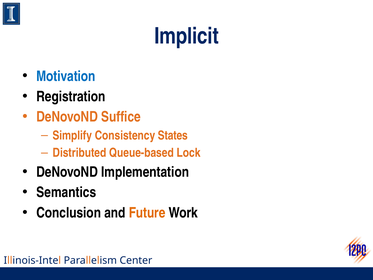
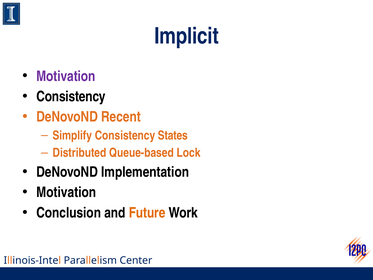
Motivation colour: blue -> purple (66, 76)
Registration: Registration -> Consistency (71, 96)
Suffice: Suffice -> Recent (121, 117)
Semantics: Semantics -> Motivation (66, 192)
